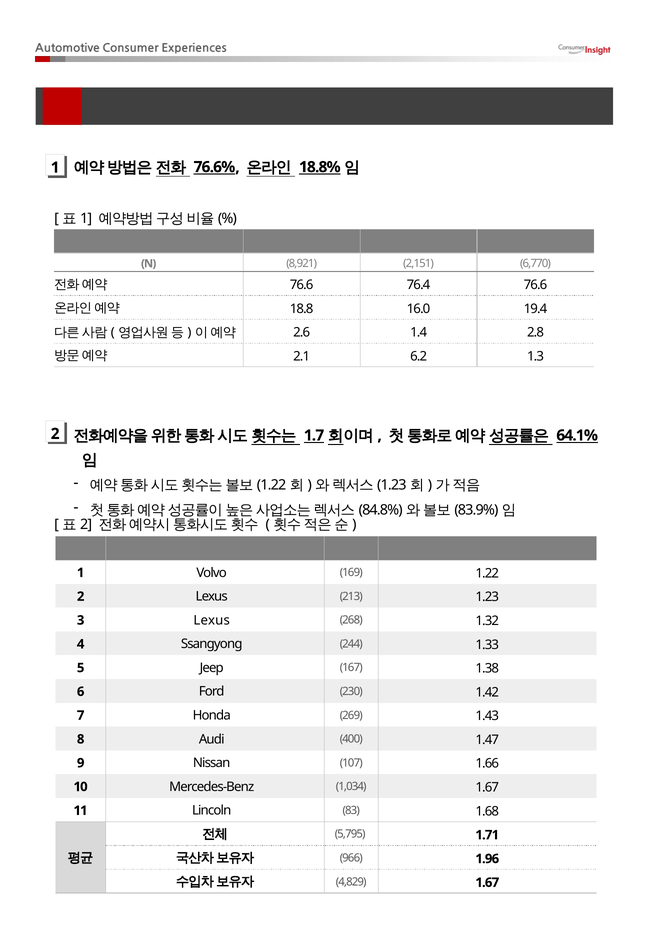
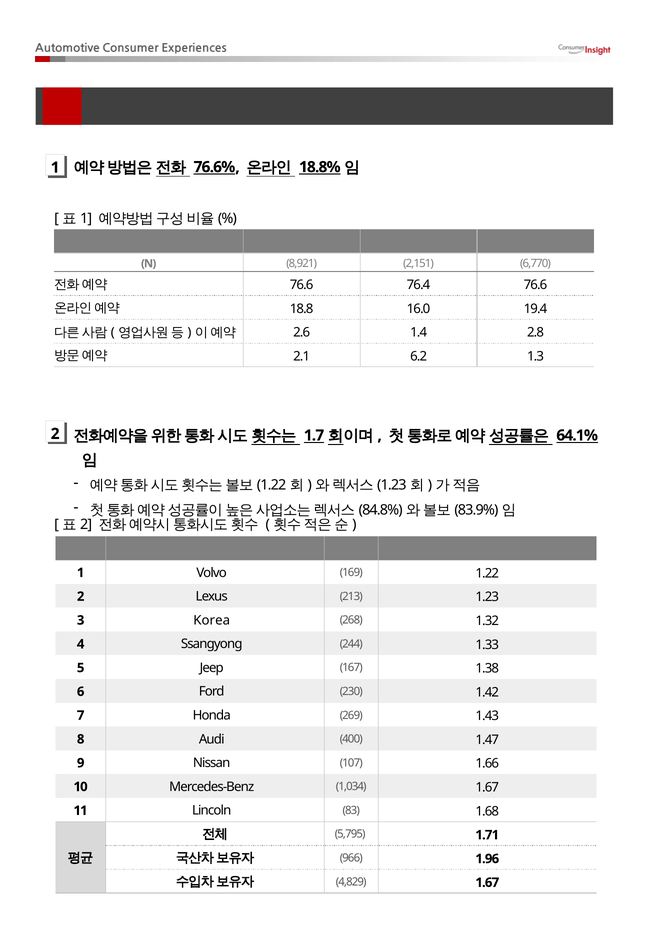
3 Lexus: Lexus -> Korea (212, 621)
